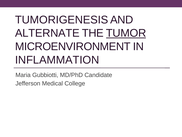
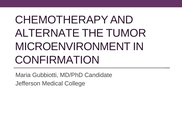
TUMORIGENESIS: TUMORIGENESIS -> CHEMOTHERAPY (62, 20)
TUMOR underline: present -> none (126, 33)
INFLAMMATION: INFLAMMATION -> CONFIRMATION (57, 60)
